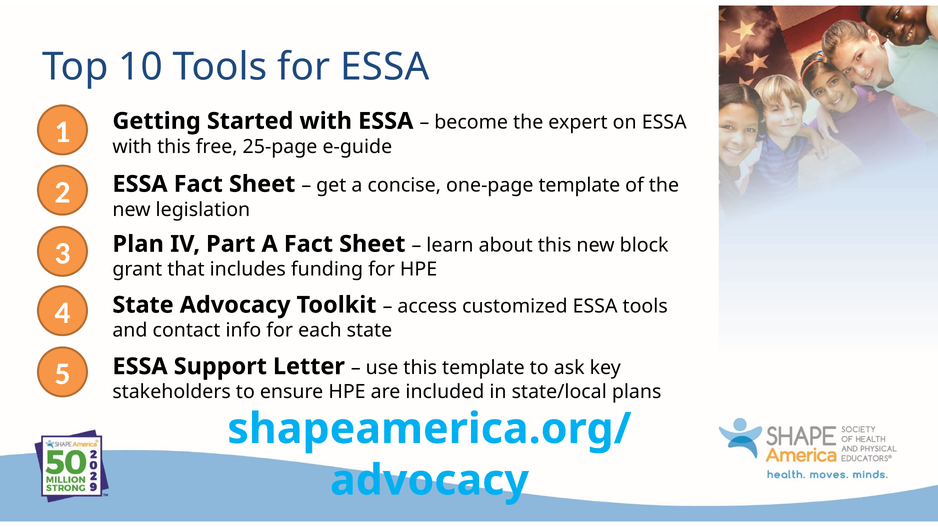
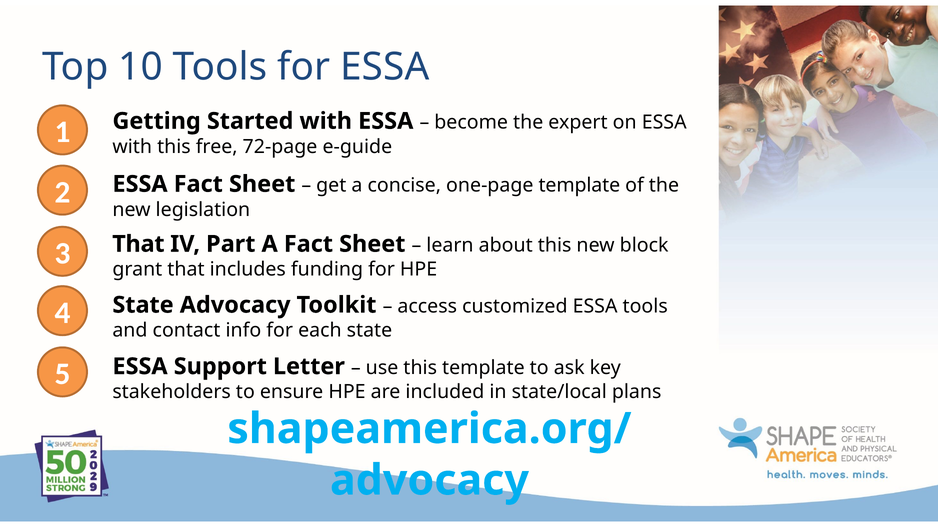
25-page: 25-page -> 72-page (280, 147)
Plan: Plan -> That (138, 244)
